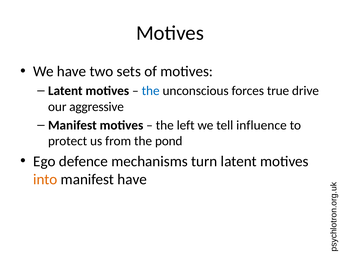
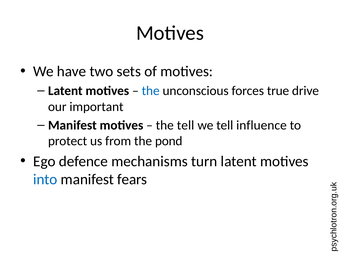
aggressive: aggressive -> important (96, 107)
the left: left -> tell (186, 125)
into colour: orange -> blue (45, 179)
manifest have: have -> fears (132, 179)
